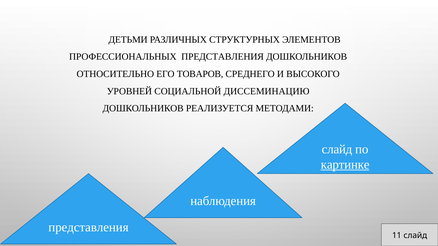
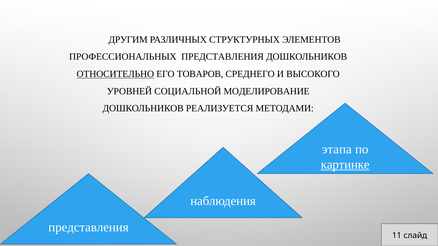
ДЕТЬМИ: ДЕТЬМИ -> ДРУГИМ (128, 40)
ОТНОСИТЕЛЬНО underline: none -> present (115, 74)
ДИССЕМИНАЦИЮ: ДИССЕМИНАЦИЮ -> МОДЕЛИРОВАНИЕ (267, 91)
слайд: слайд -> этапа (337, 149)
